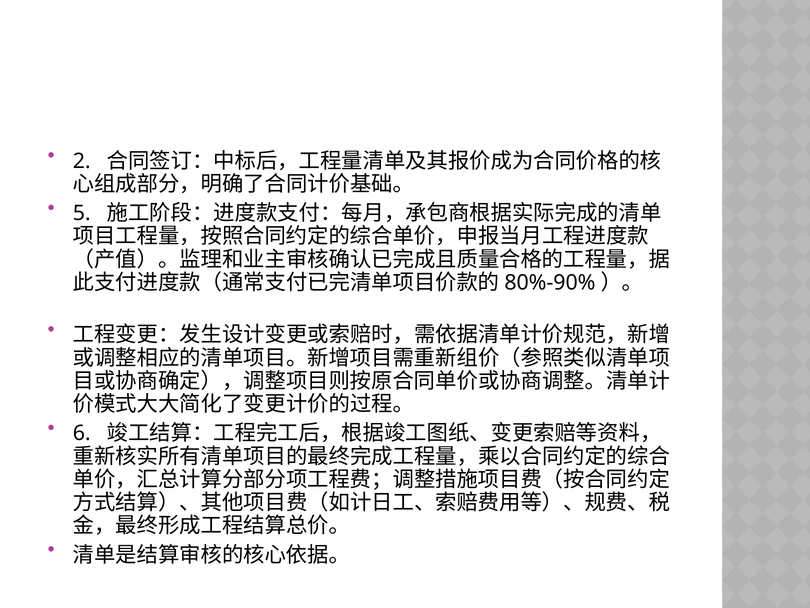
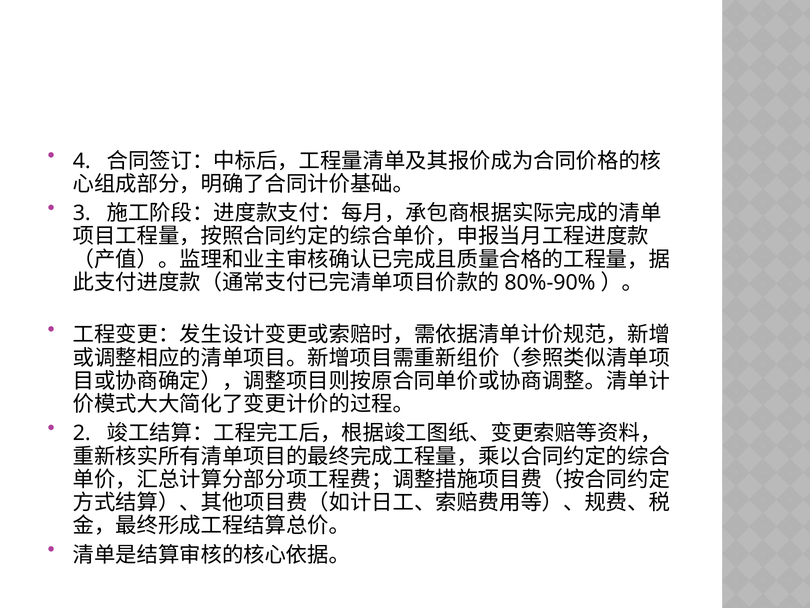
2: 2 -> 4 (82, 161)
5: 5 -> 3 (82, 213)
6: 6 -> 2 (82, 433)
